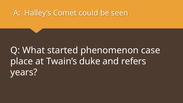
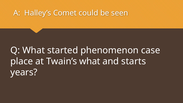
Twain’s duke: duke -> what (90, 61)
refers: refers -> starts (134, 61)
